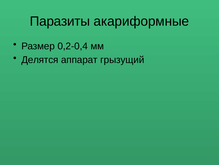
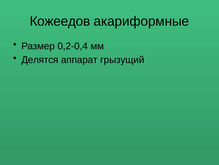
Паразиты: Паразиты -> Кожеедов (60, 21)
